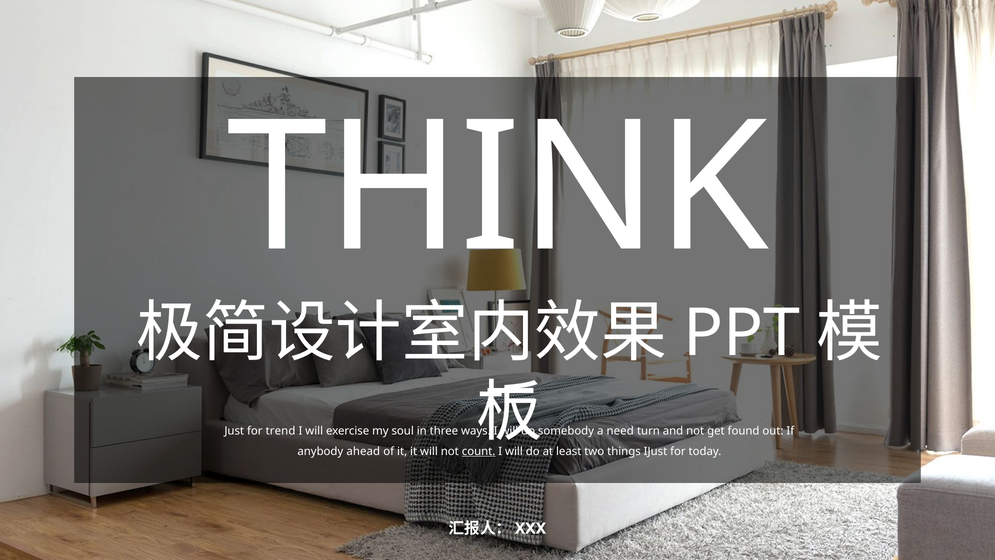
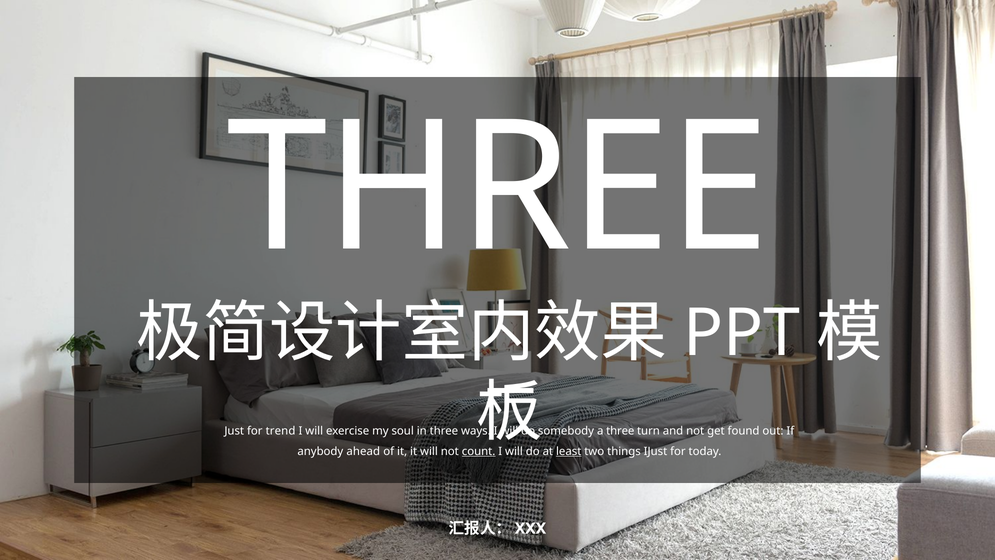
THINK: THINK -> THREE (498, 189)
a need: need -> three (620, 431)
least underline: none -> present (569, 451)
